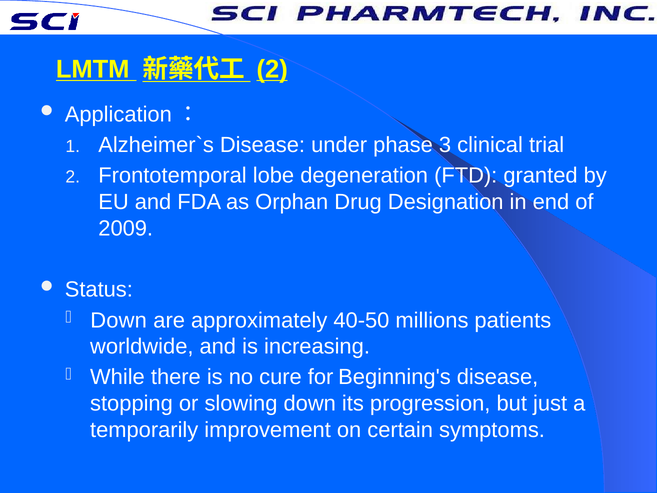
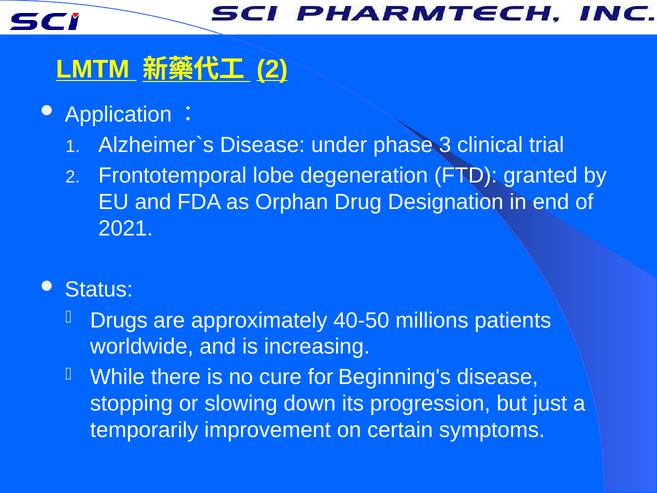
2009: 2009 -> 2021 (126, 228)
Down: Down -> Drugs (119, 320)
